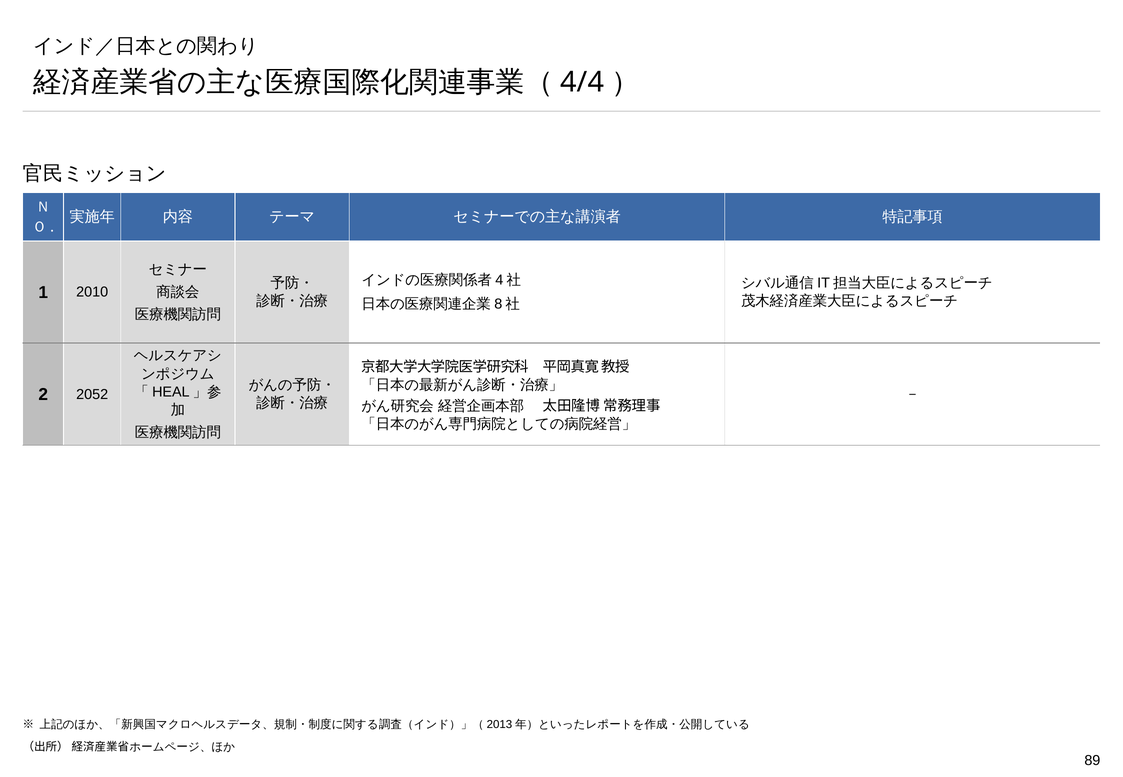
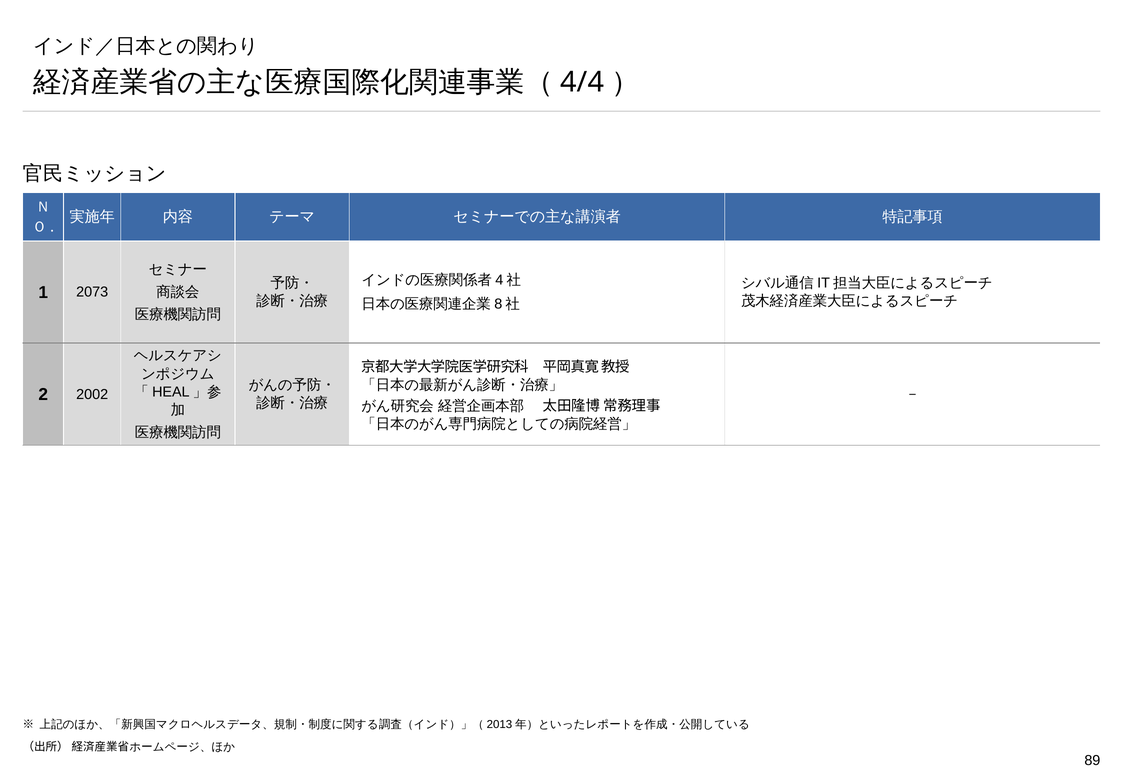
2010: 2010 -> 2073 (92, 292)
2052: 2052 -> 2002 (92, 395)
